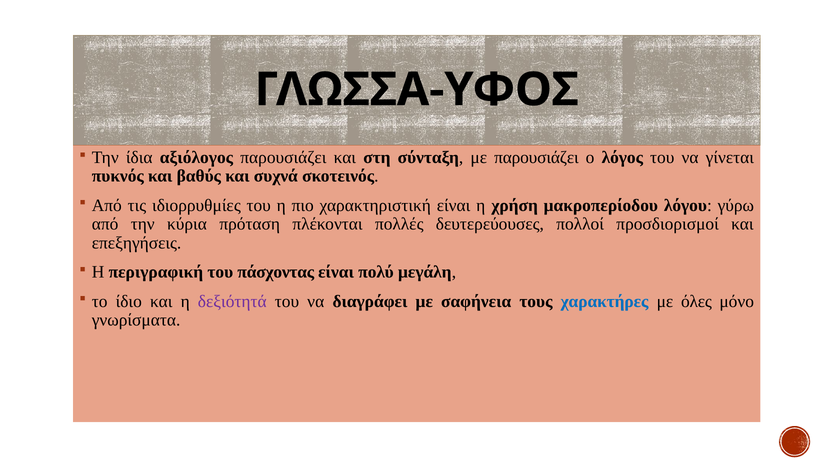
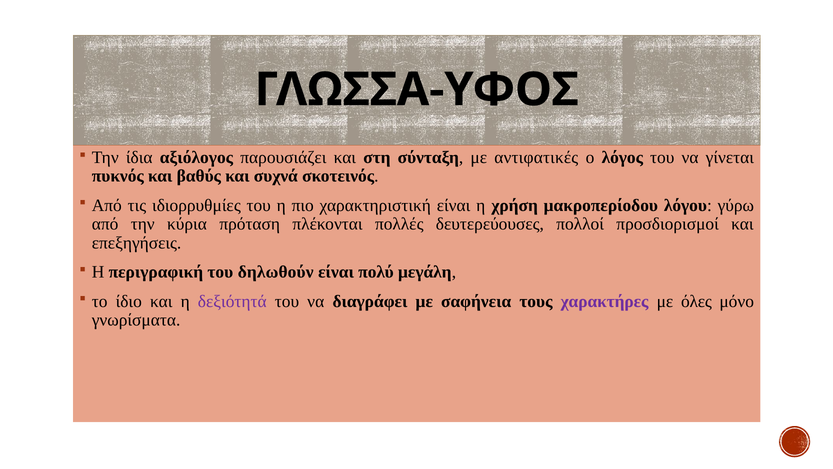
με παρουσιάζει: παρουσιάζει -> αντιφατικές (536, 157)
πάσχοντας: πάσχοντας -> δηλωθούν (276, 272)
χαρακτήρες colour: blue -> purple (605, 301)
